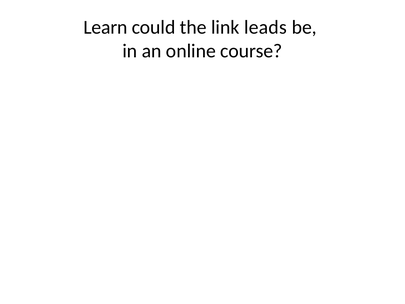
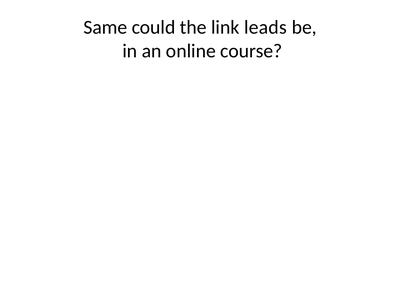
Learn: Learn -> Same (105, 27)
